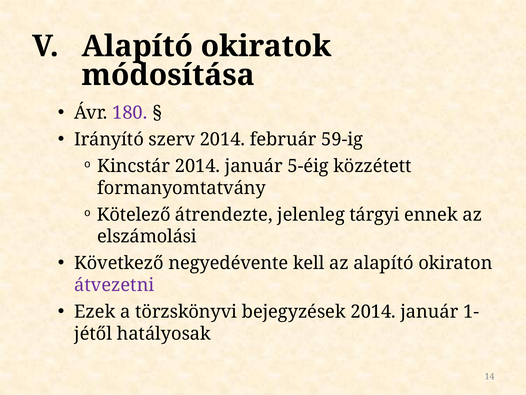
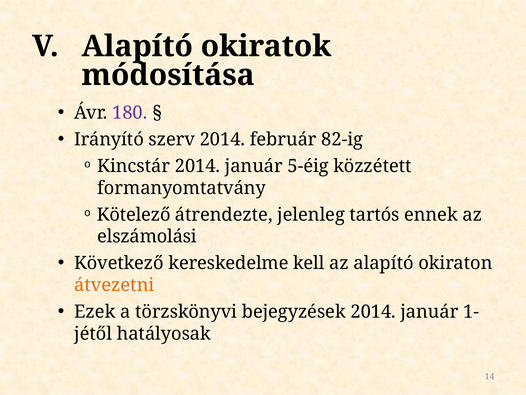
59-ig: 59-ig -> 82-ig (342, 139)
tárgyi: tárgyi -> tartós (375, 214)
negyedévente: negyedévente -> kereskedelme (228, 263)
átvezetni colour: purple -> orange (114, 285)
